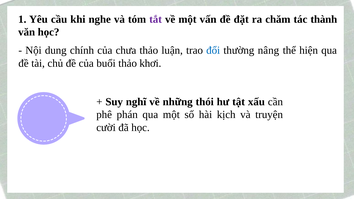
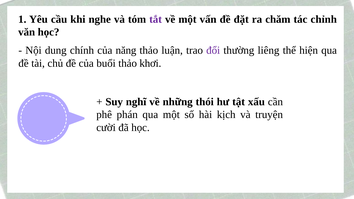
thành: thành -> chỉnh (324, 19)
chưa: chưa -> năng (126, 50)
đổi colour: blue -> purple (213, 50)
nâng: nâng -> liêng (269, 50)
